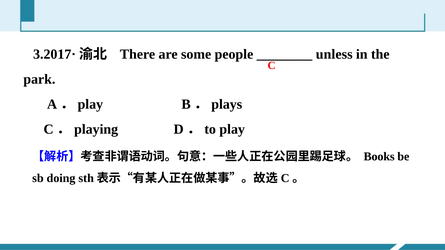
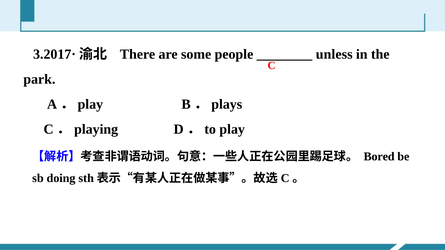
Books: Books -> Bored (379, 157)
